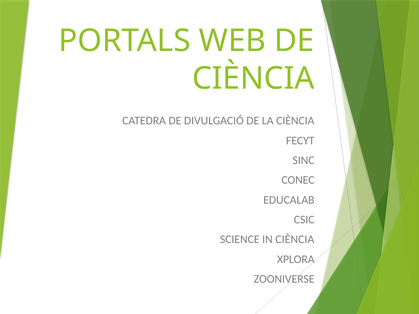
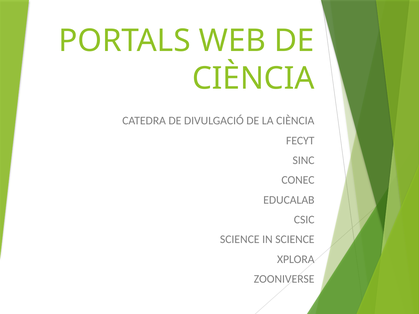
IN CIÈNCIA: CIÈNCIA -> SCIENCE (295, 240)
